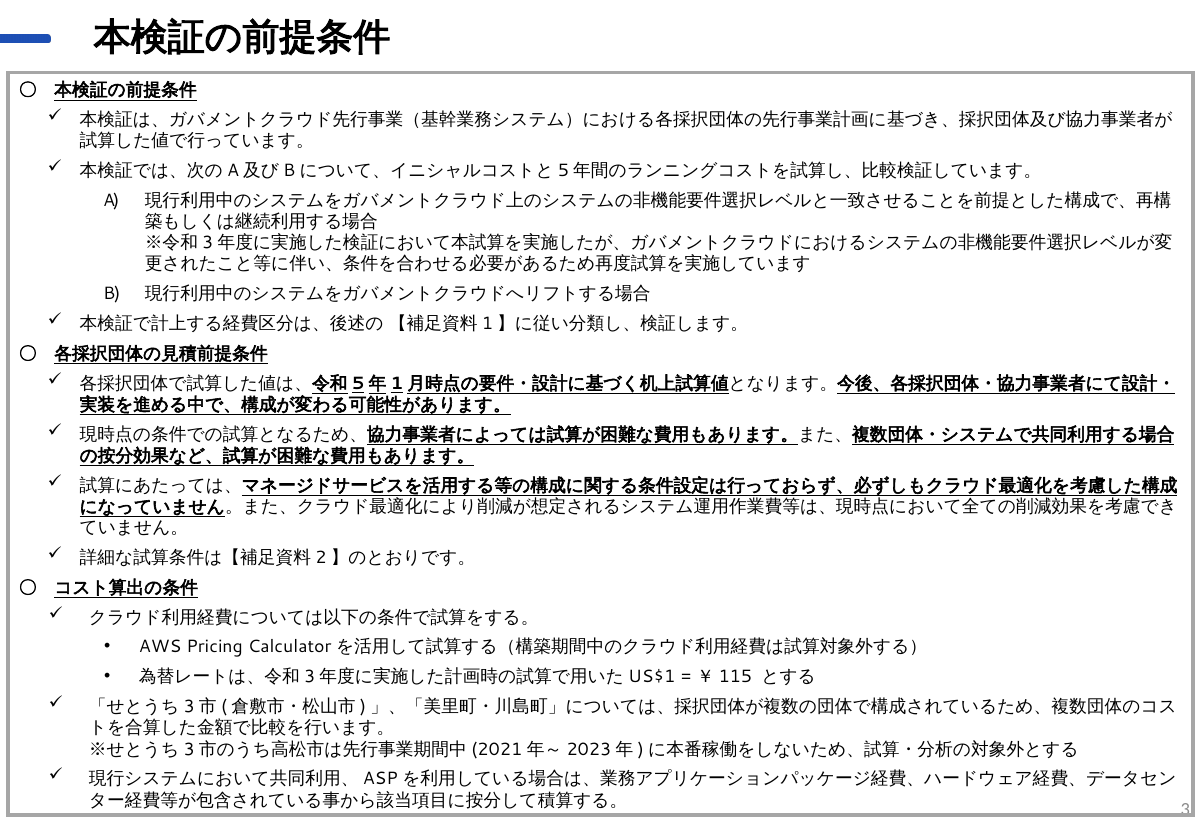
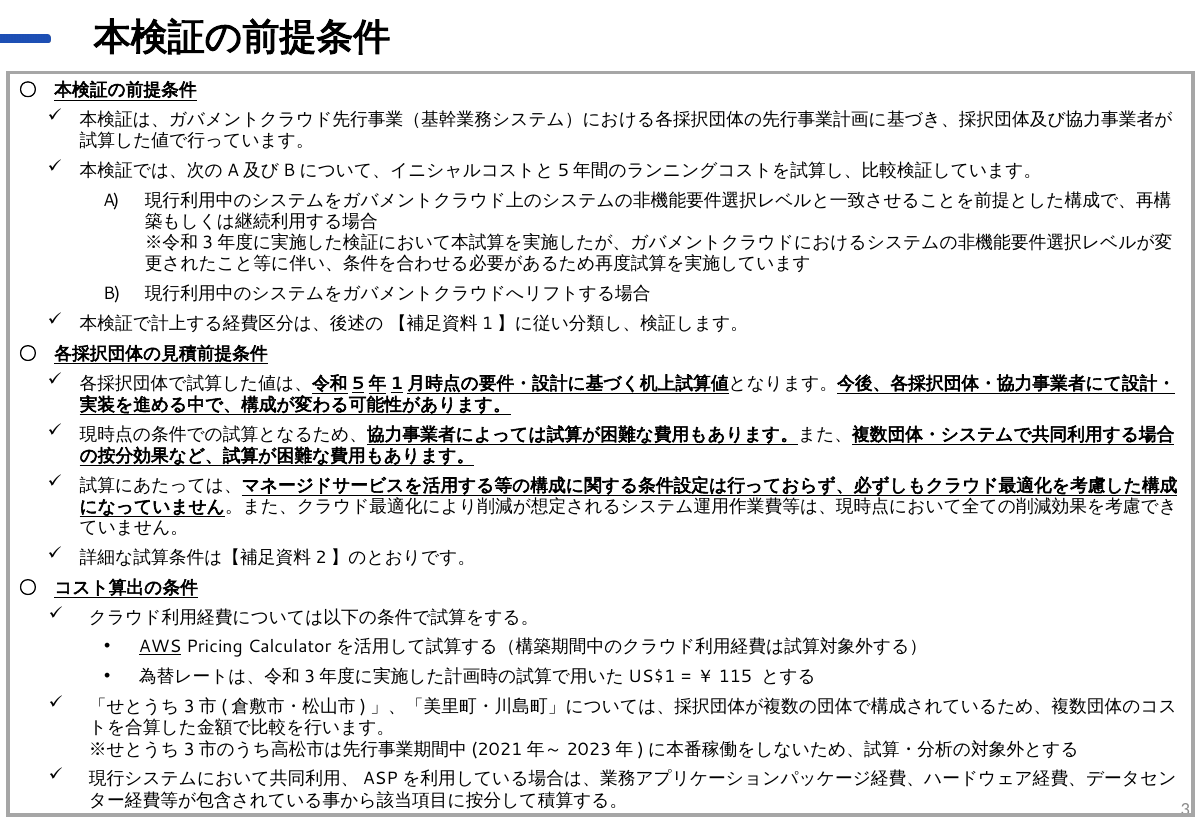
AWS underline: none -> present (160, 647)
